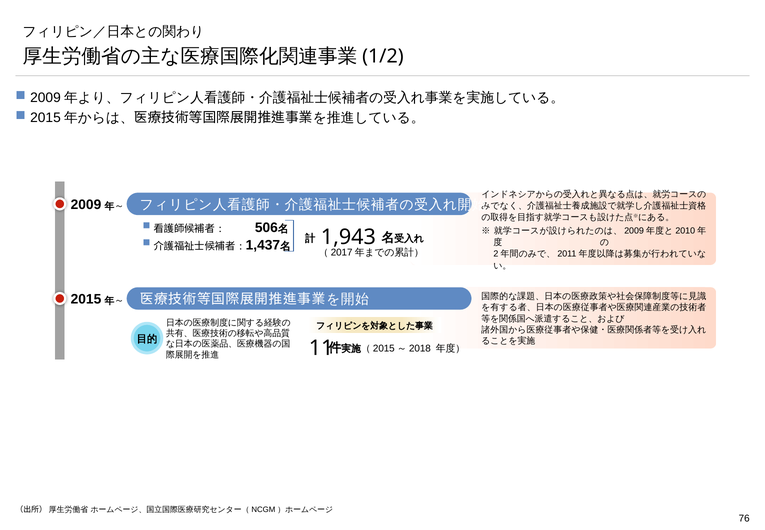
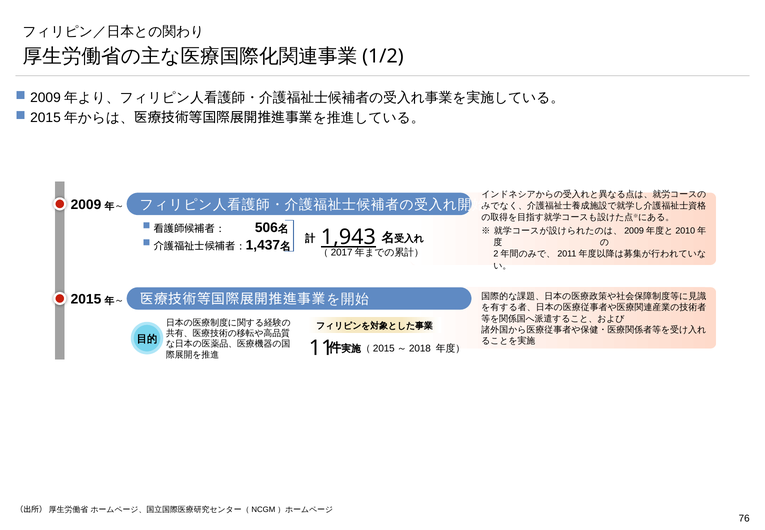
1,943 underline: none -> present (348, 237)
